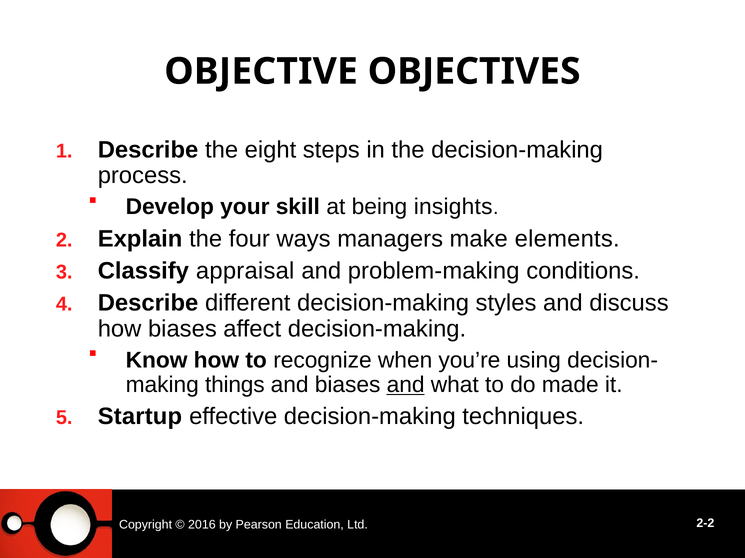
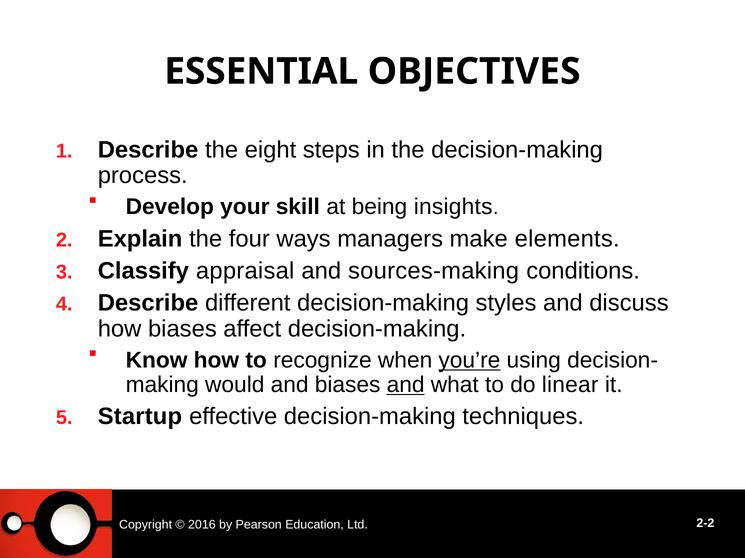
OBJECTIVE: OBJECTIVE -> ESSENTIAL (261, 72)
problem-making: problem-making -> sources-making (434, 271)
you’re underline: none -> present (469, 361)
things: things -> would (235, 385)
made: made -> linear (570, 385)
